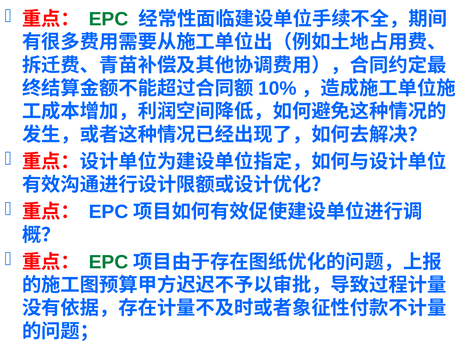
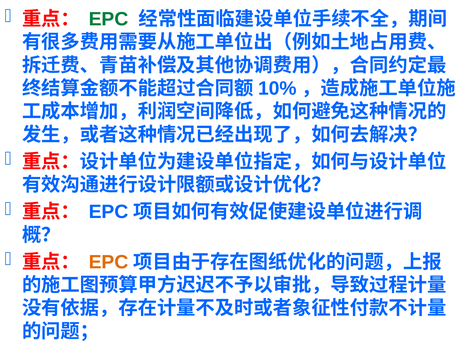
EPC colour: green -> orange (109, 262)
